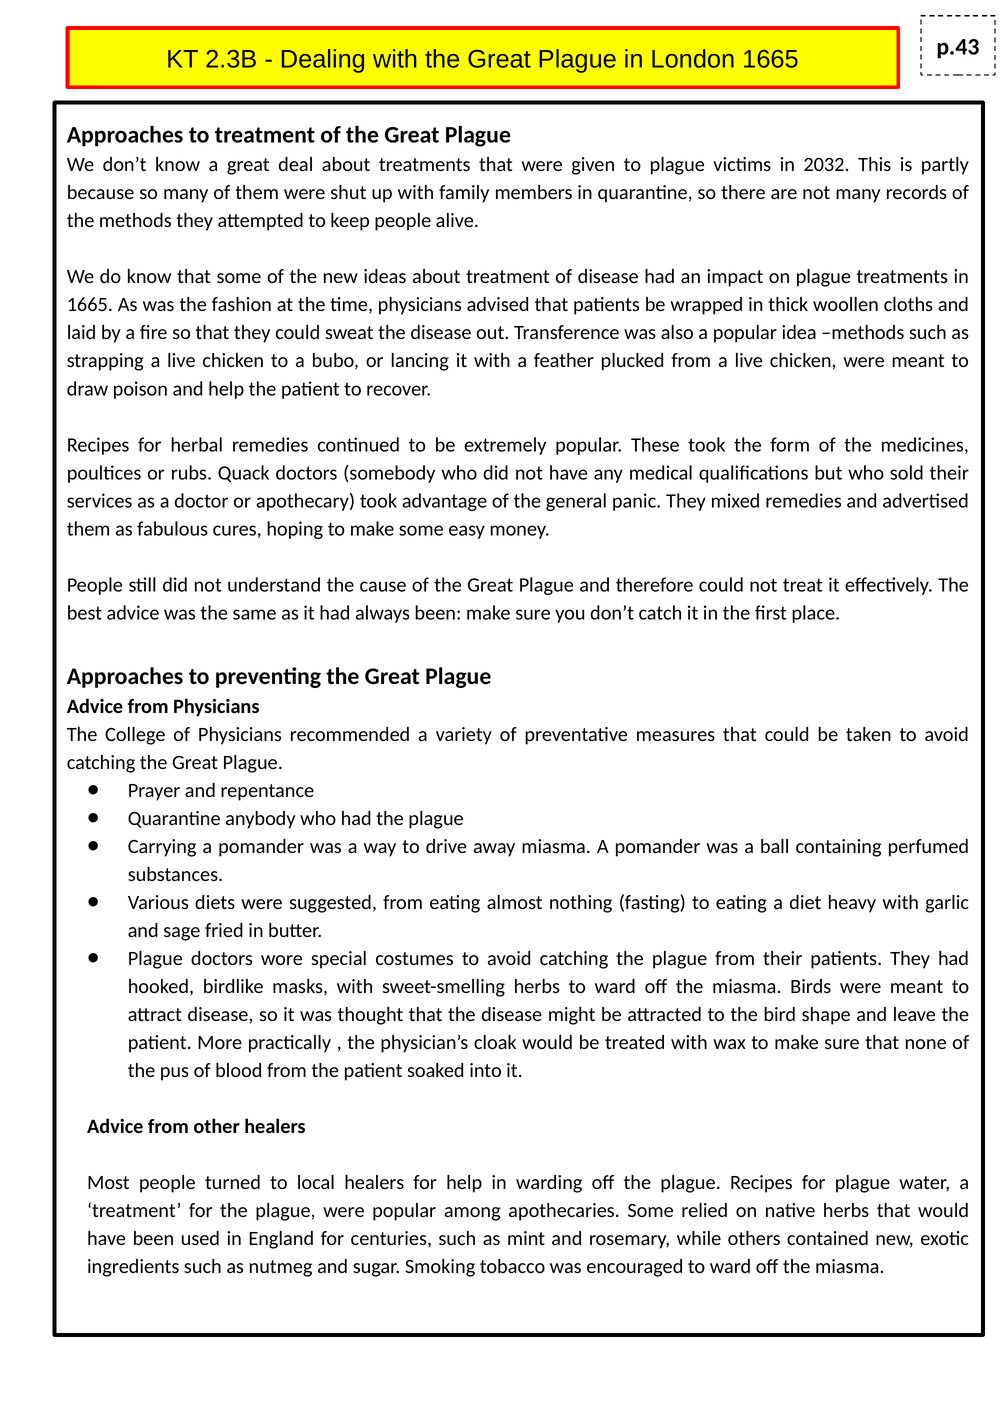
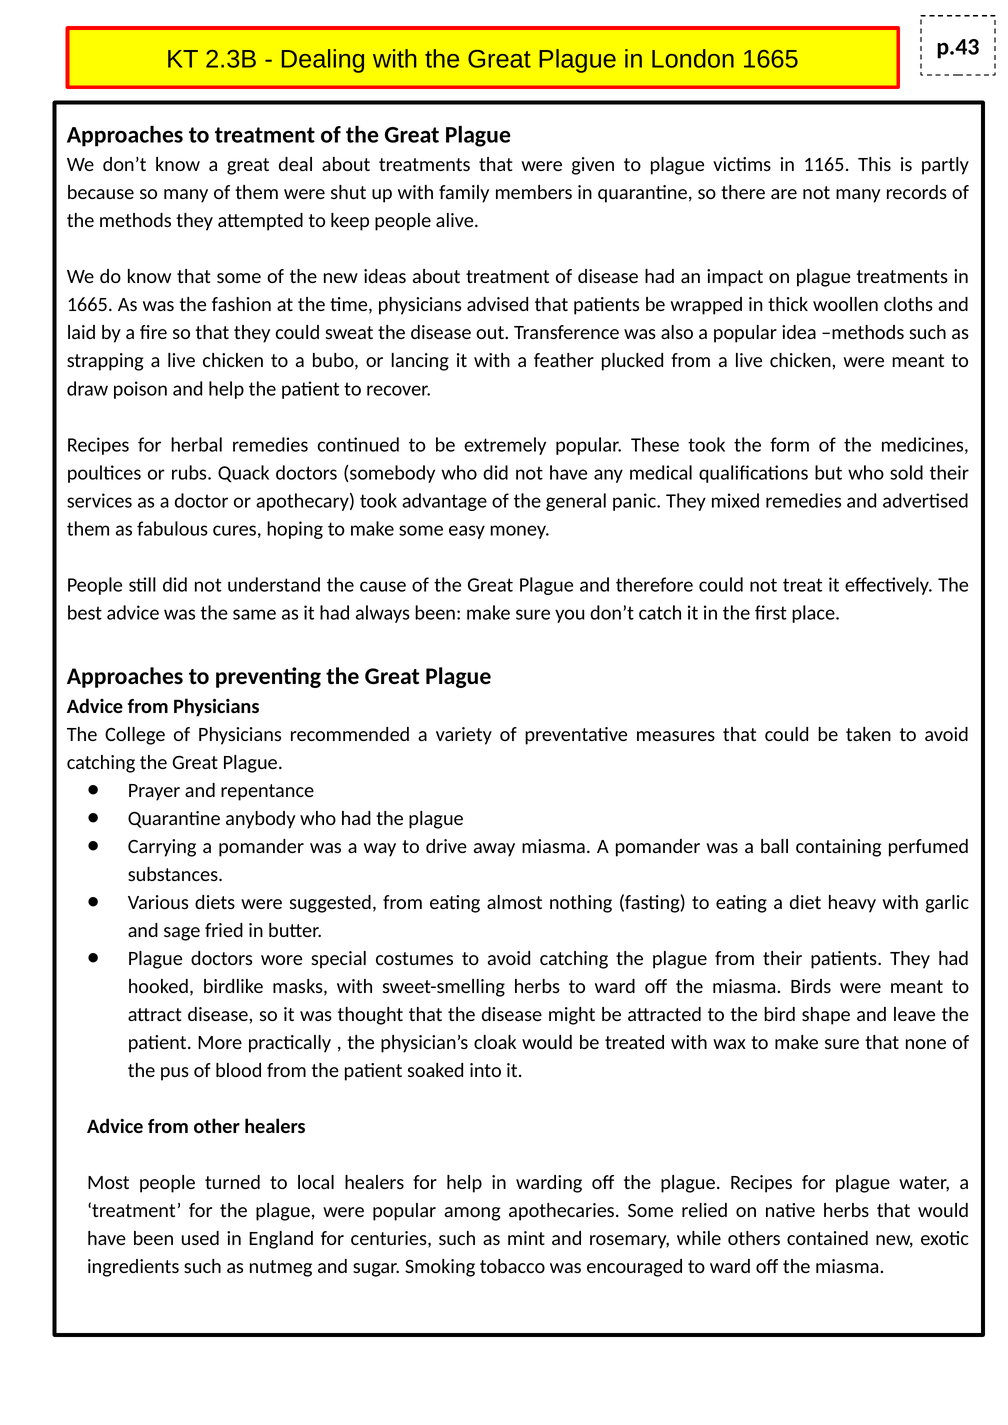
2032: 2032 -> 1165 (827, 165)
